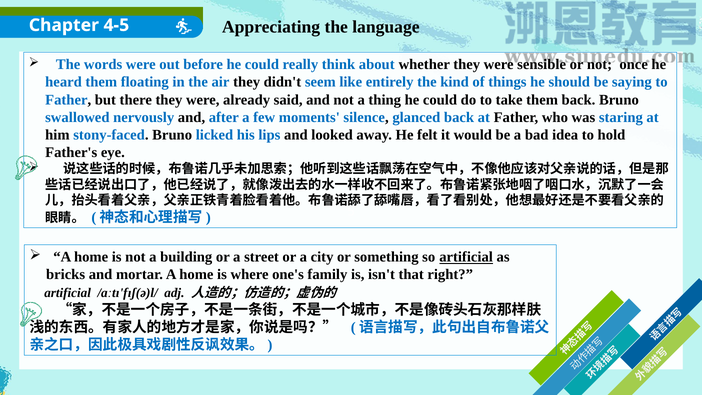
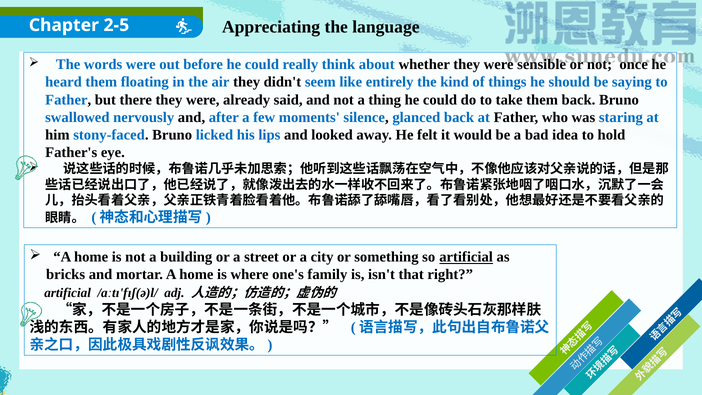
4-5: 4-5 -> 2-5 (116, 25)
